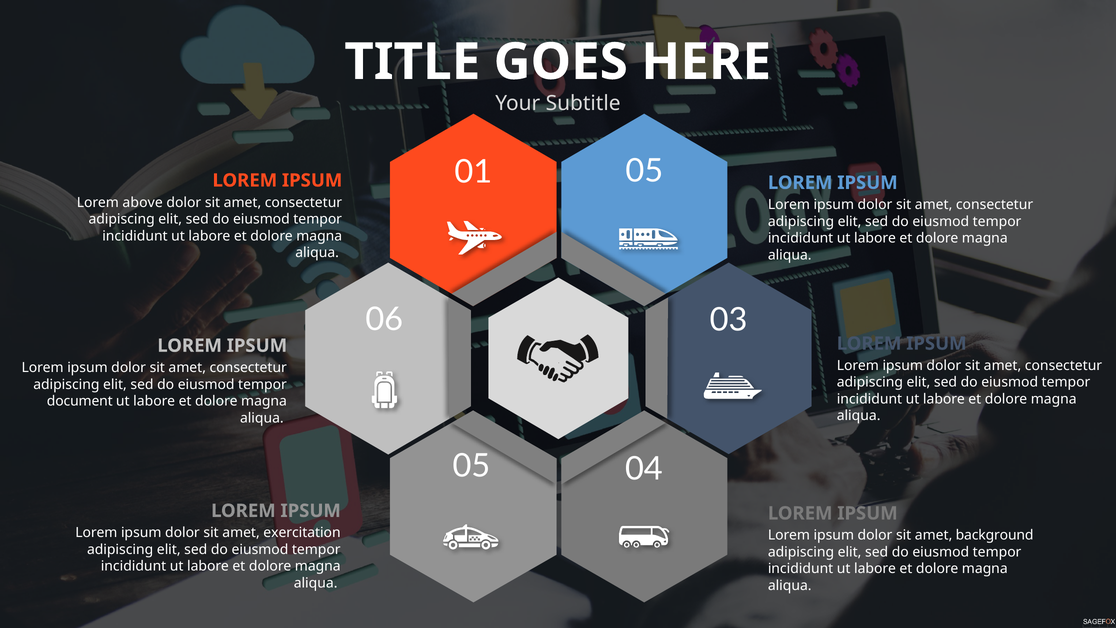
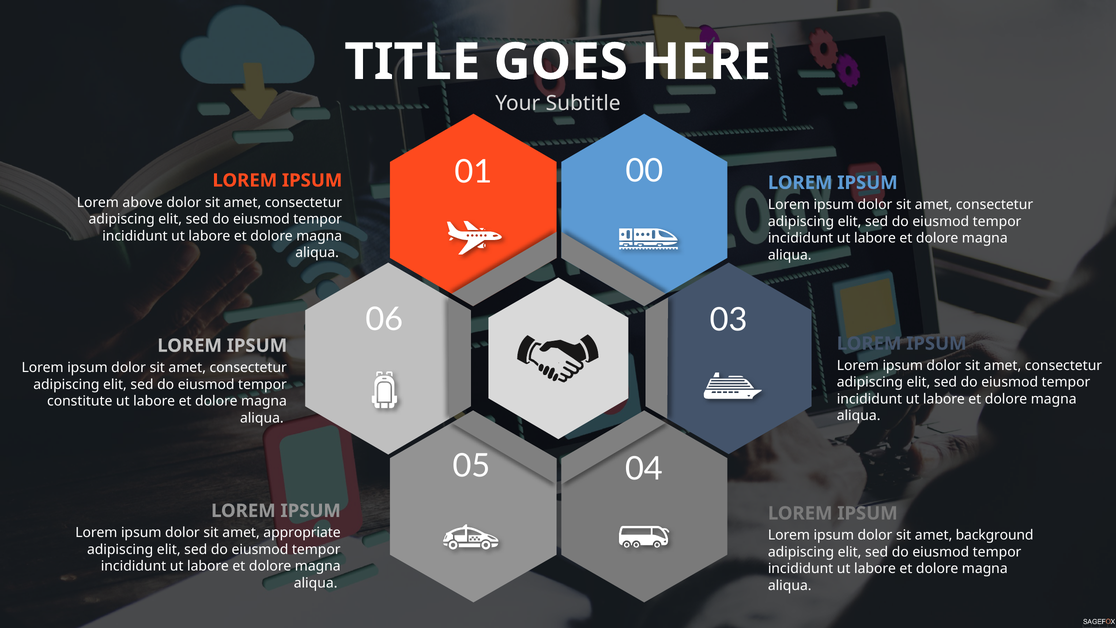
01 05: 05 -> 00 (644, 171)
document: document -> constitute (80, 401)
exercitation: exercitation -> appropriate (302, 533)
